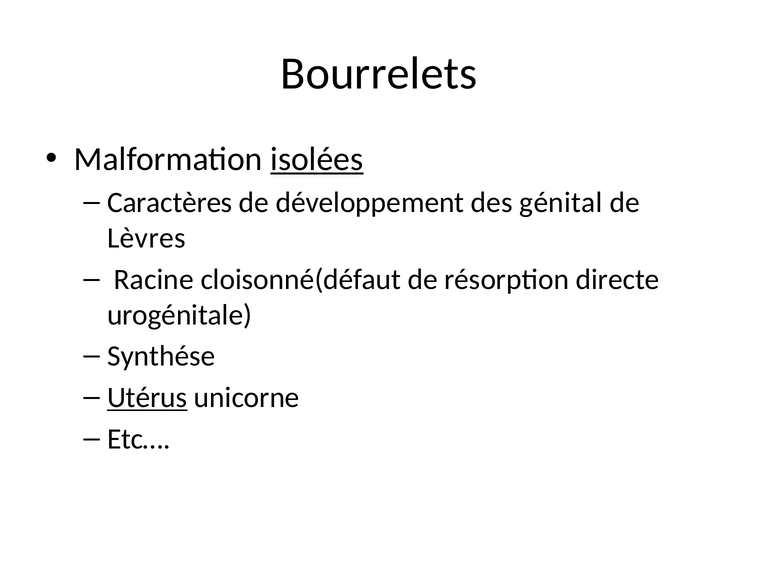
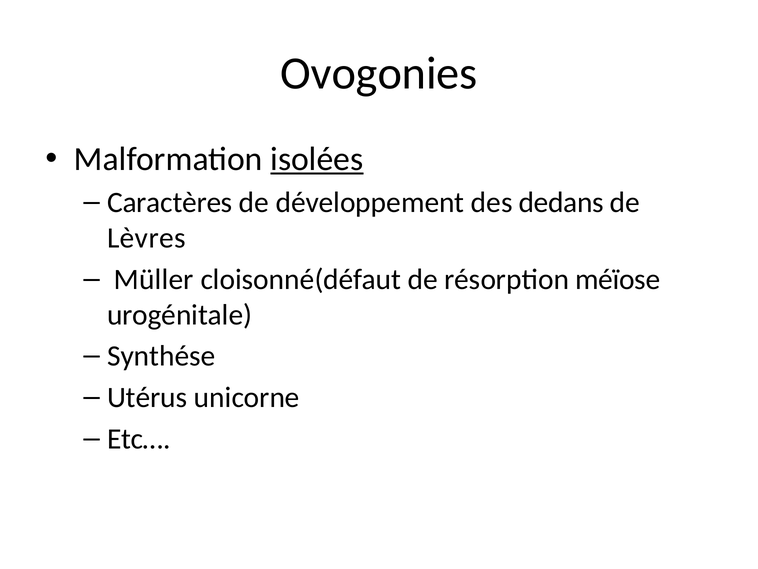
Bourrelets: Bourrelets -> Ovogonies (379, 73)
génital: génital -> dedans (561, 203)
Racine: Racine -> Müller (154, 279)
directe: directe -> méïose (618, 279)
Utérus underline: present -> none (147, 397)
